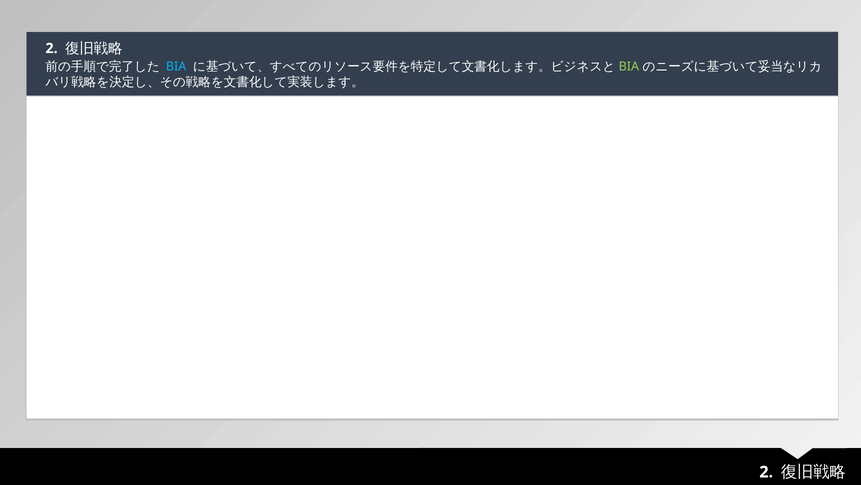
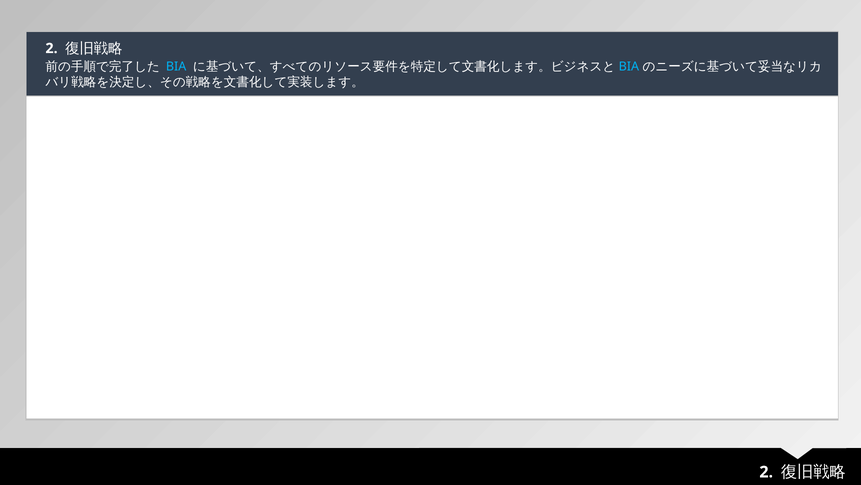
BIA colour: light green -> light blue (629, 67)
